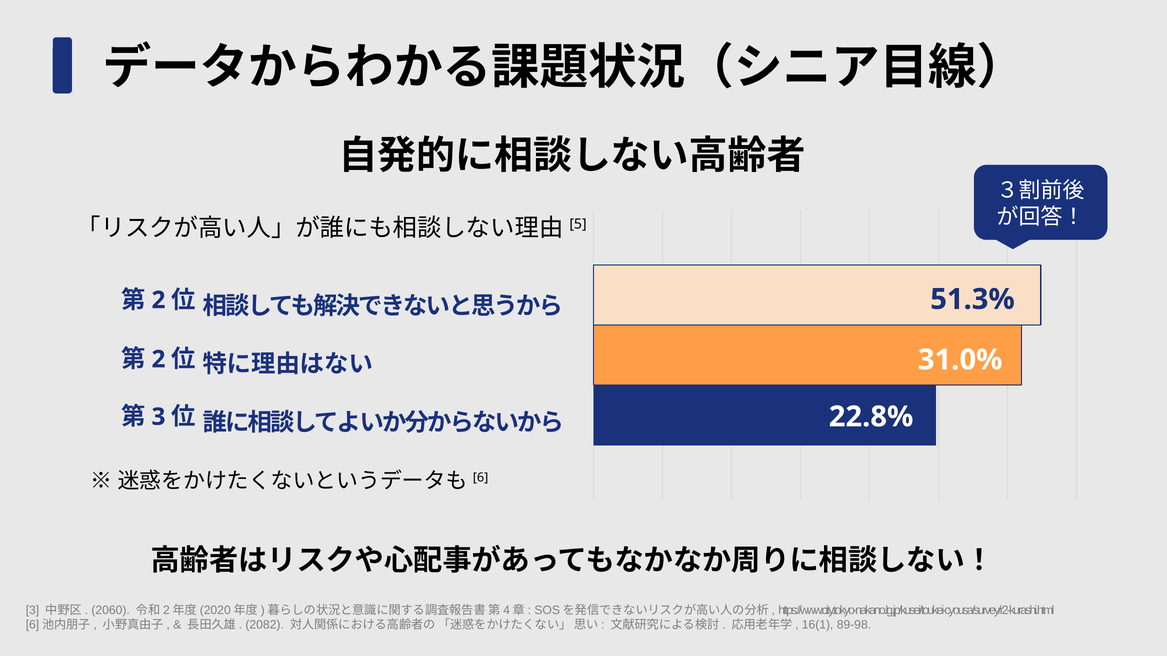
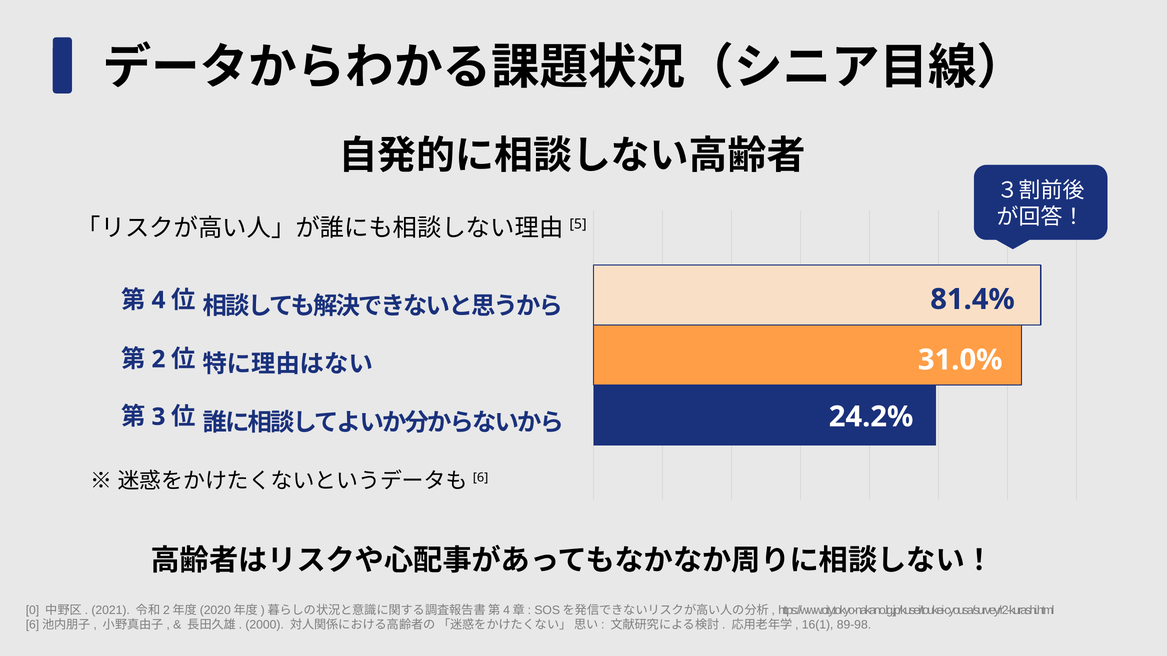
2: 2 -> 4 (159, 300)
51.3%: 51.3% -> 81.4% (972, 299)
22.8%: 22.8% -> 24.2% (871, 417)
3: 3 -> 0 (33, 611)
2060: 2060 -> 2021 (111, 611)
2082: 2082 -> 2000 (265, 625)
